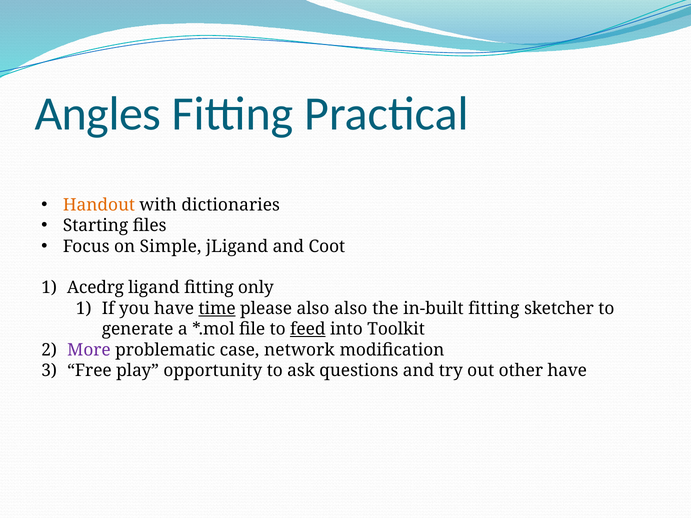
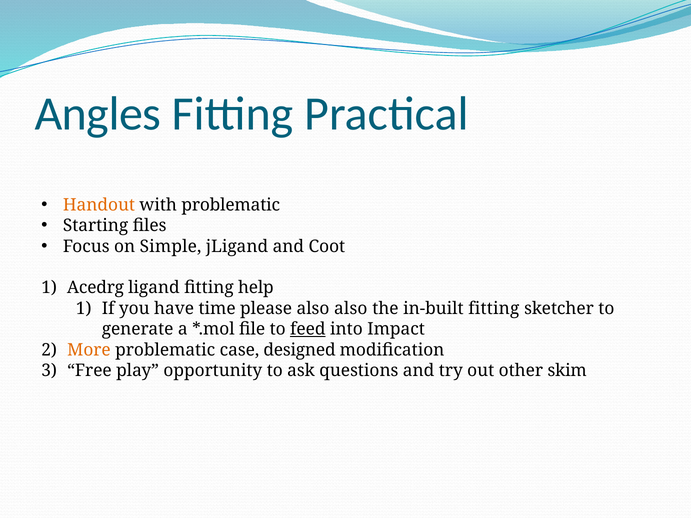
with dictionaries: dictionaries -> problematic (231, 205)
only: only -> help (256, 288)
time underline: present -> none (217, 309)
Toolkit: Toolkit -> Impact (396, 329)
More colour: purple -> orange (89, 350)
network: network -> designed (300, 350)
other have: have -> skim (567, 371)
